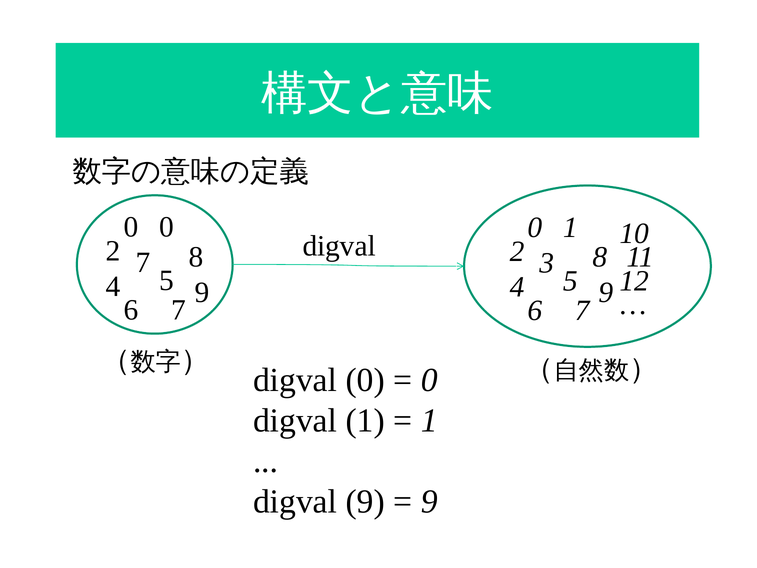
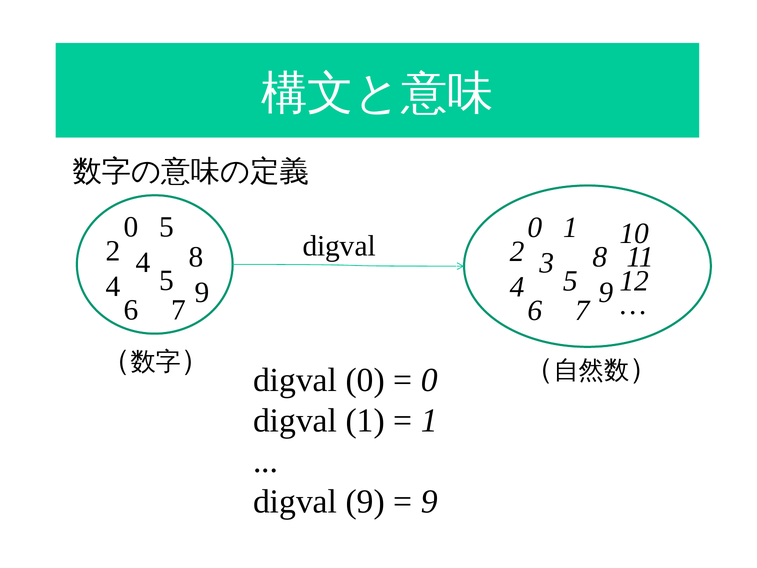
0 0: 0 -> 5 (167, 227)
2 7: 7 -> 4 (143, 263)
